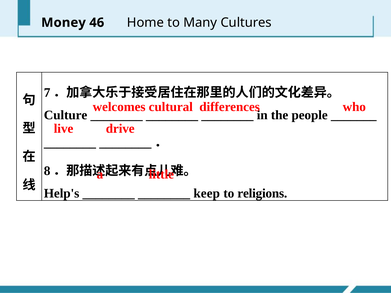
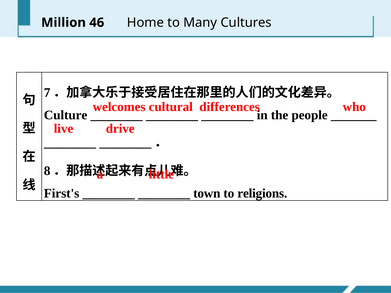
Money: Money -> Million (64, 23)
Help's: Help's -> First's (62, 194)
keep: keep -> town (207, 194)
